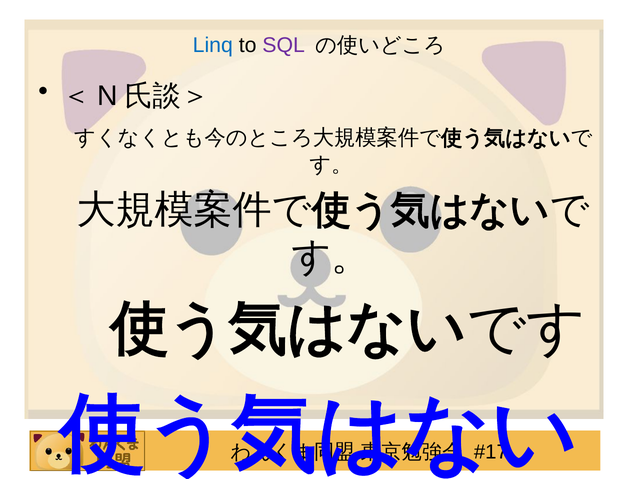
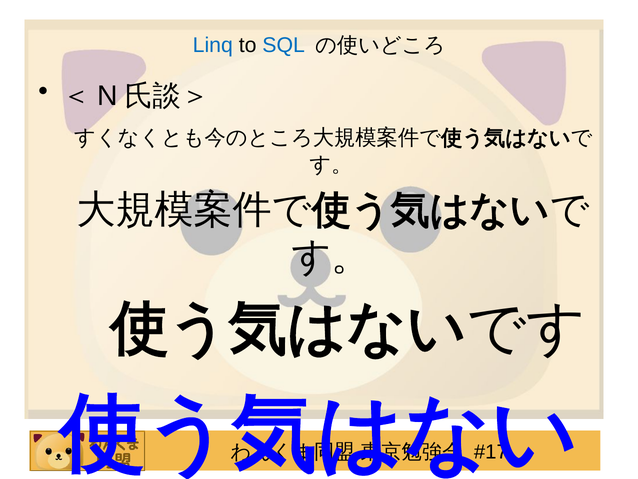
SQL colour: purple -> blue (284, 45)
